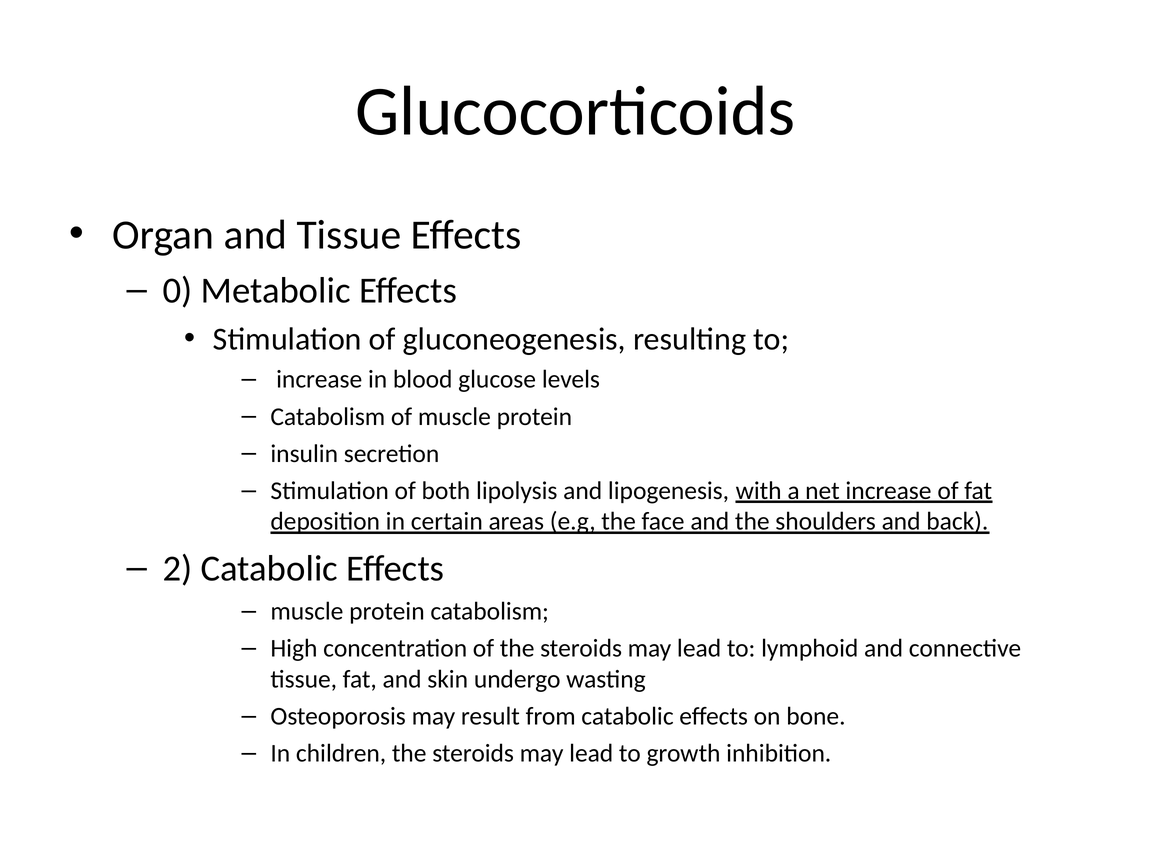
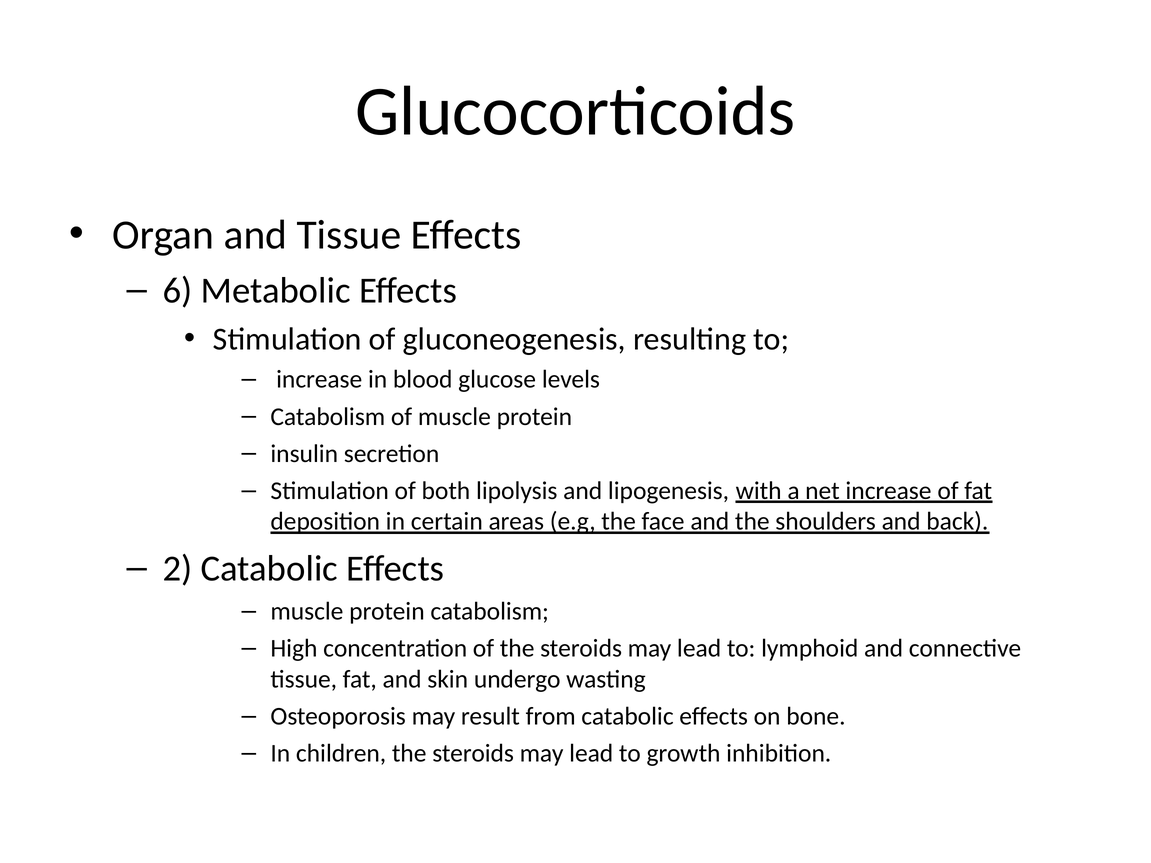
0: 0 -> 6 (177, 291)
